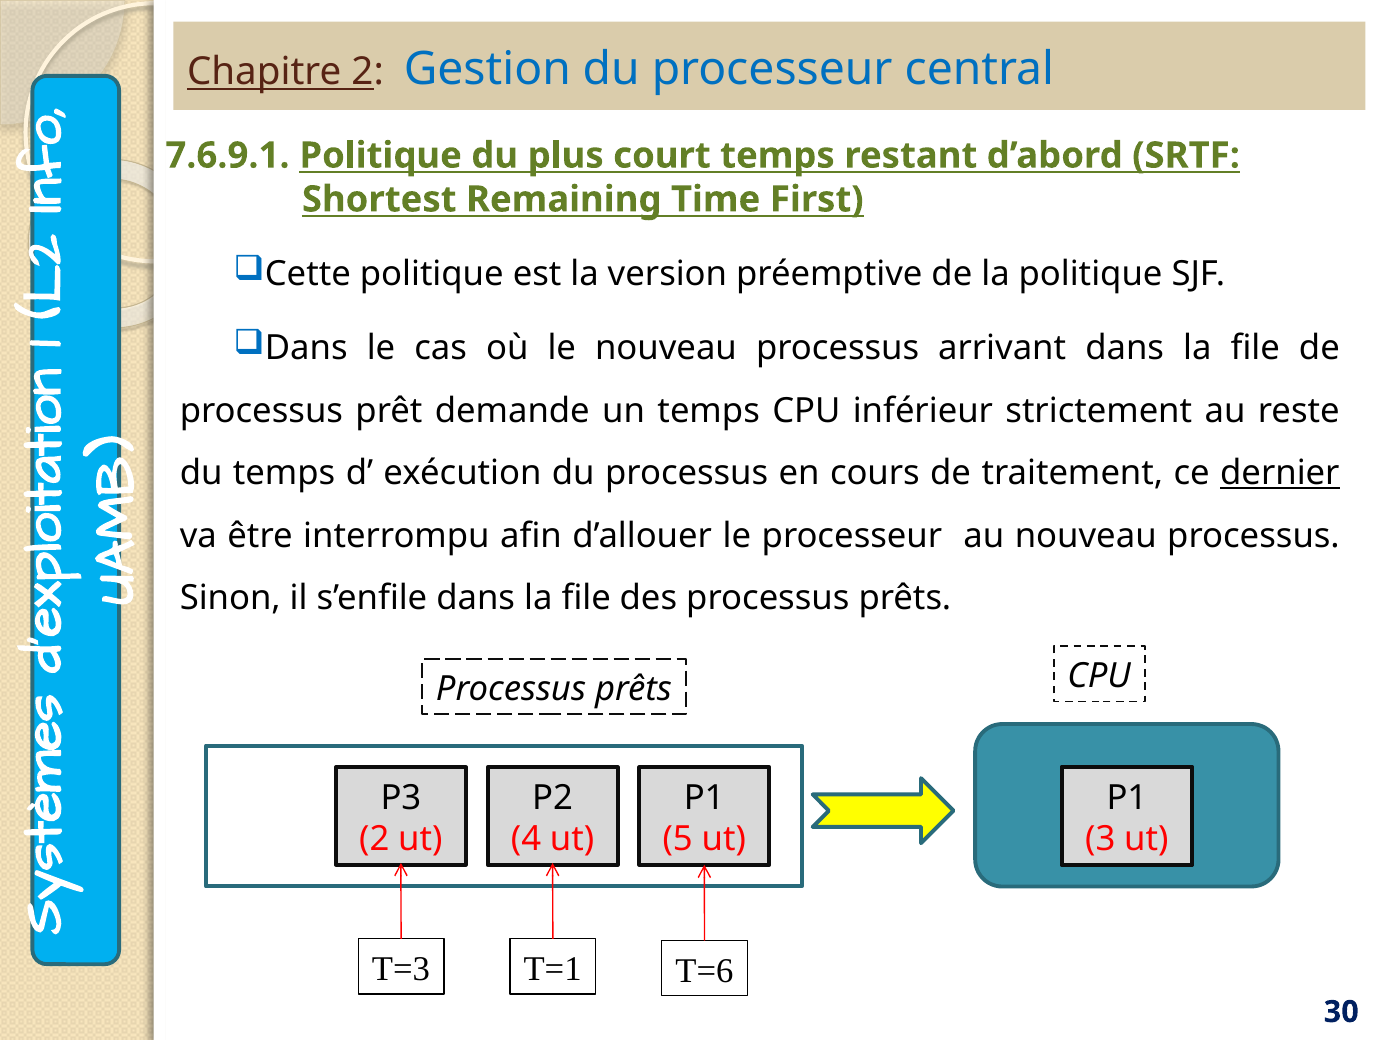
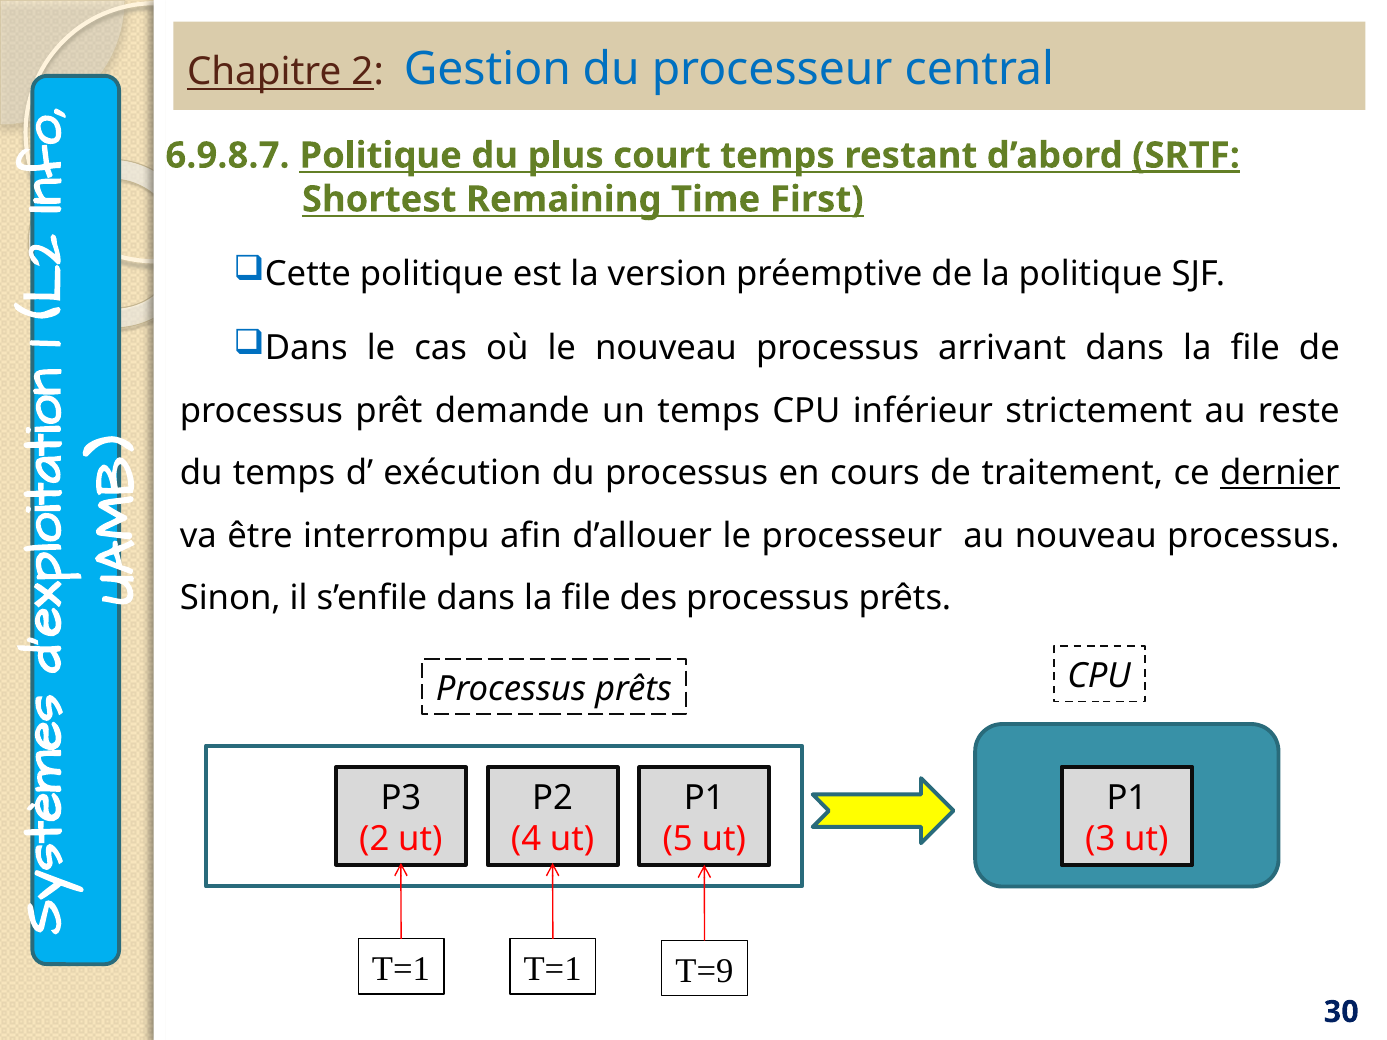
7.6.9.1: 7.6.9.1 -> 6.9.8.7 (228, 156)
SRTF underline: none -> present (1186, 156)
T=3: T=3 -> T=1 (401, 969)
T=6: T=6 -> T=9 (704, 971)
